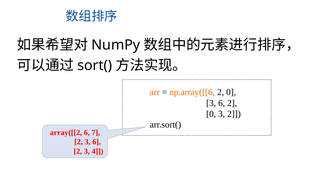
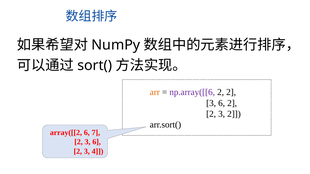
np.array([[6 colour: orange -> purple (192, 92)
0: 0 -> 2 (231, 92)
0: 0 -> 2 (211, 114)
